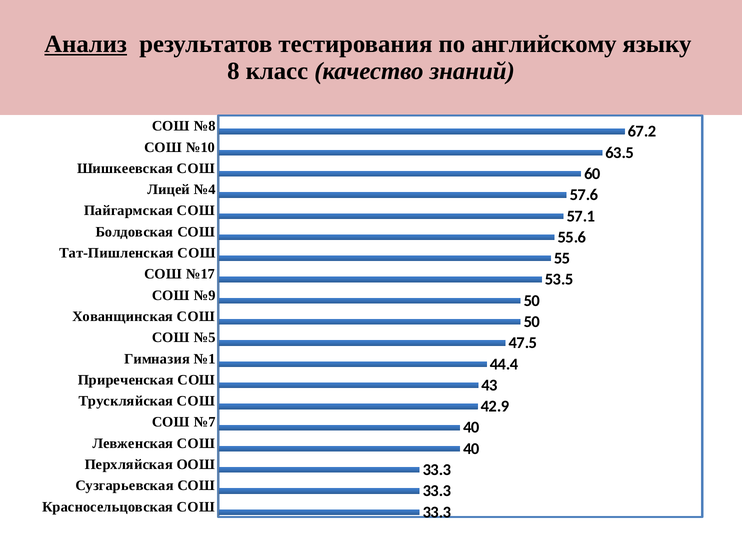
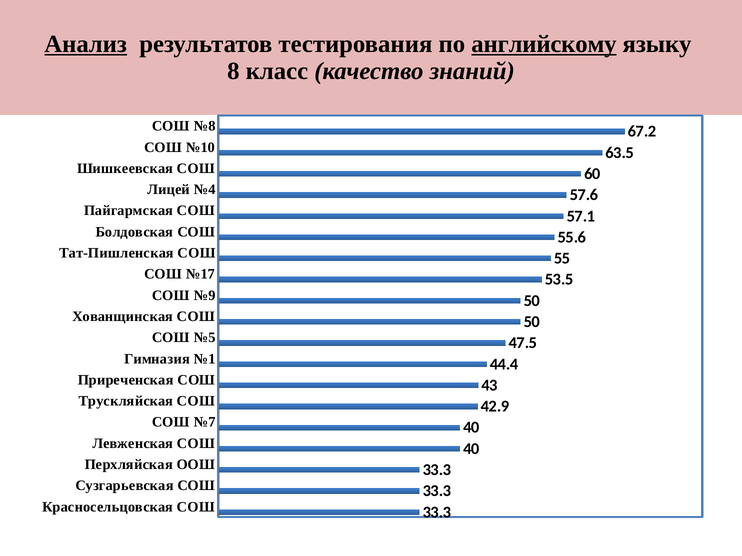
английскому underline: none -> present (544, 44)
